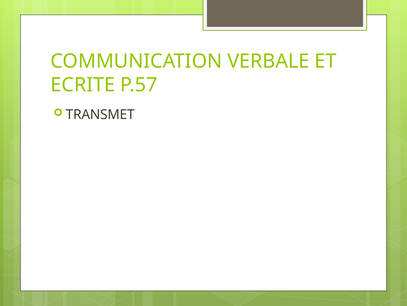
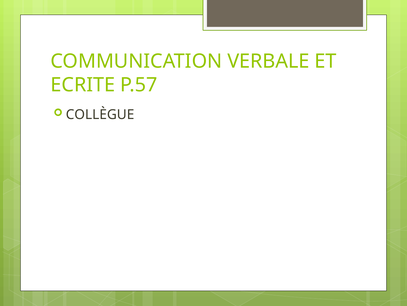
TRANSMET: TRANSMET -> COLLÈGUE (100, 115)
